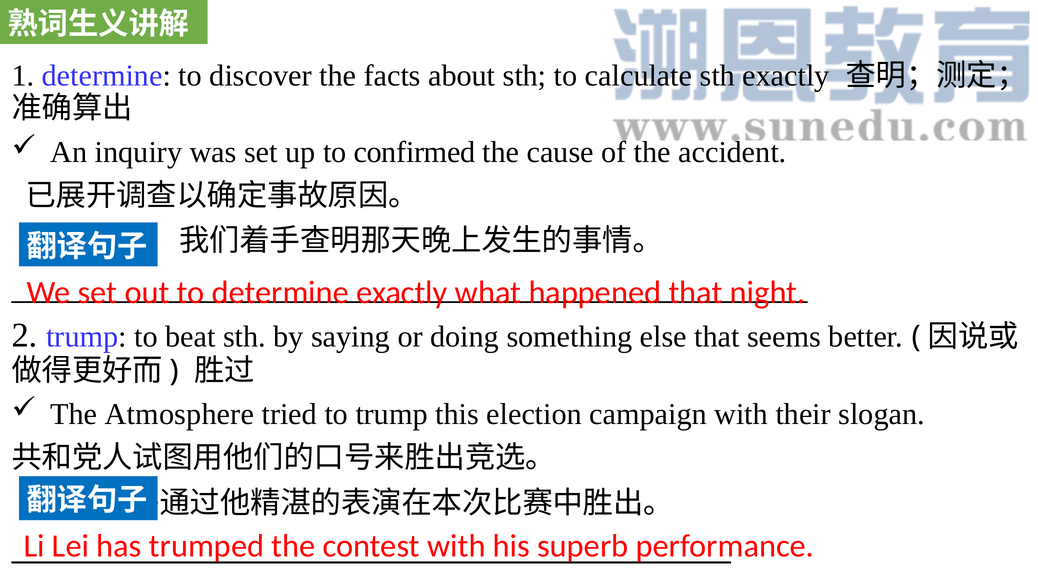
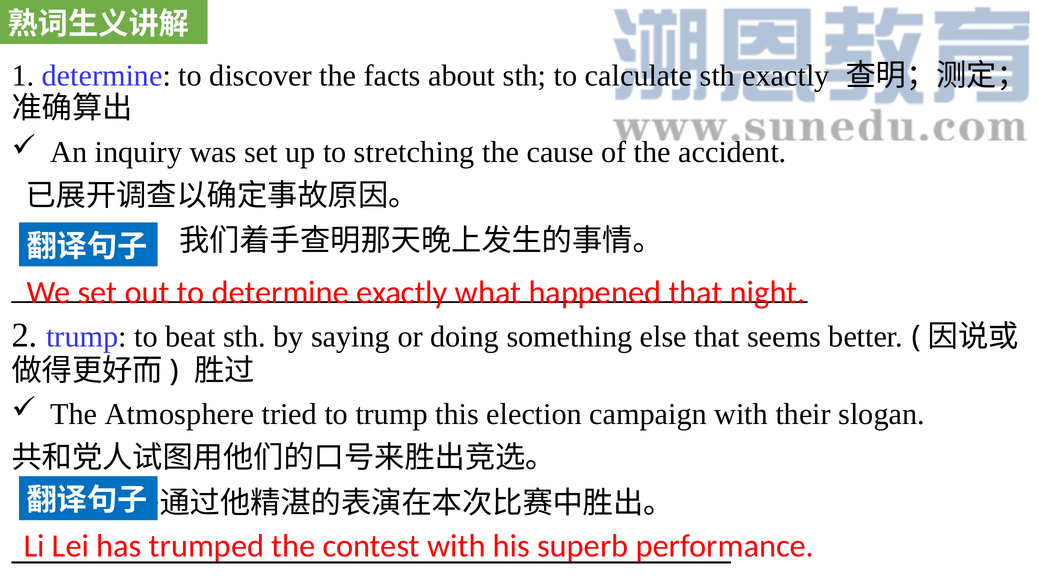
confirmed: confirmed -> stretching (414, 152)
